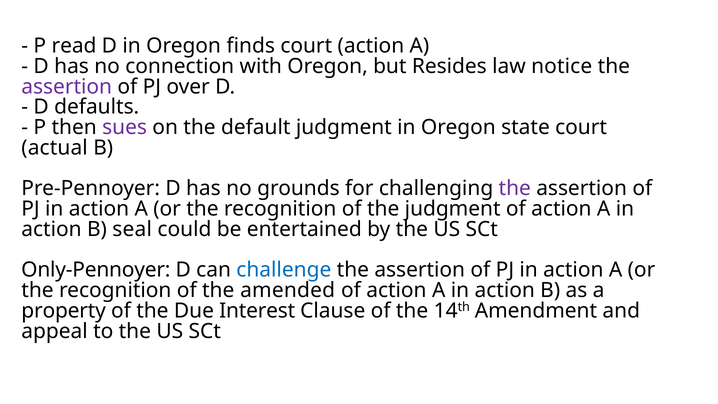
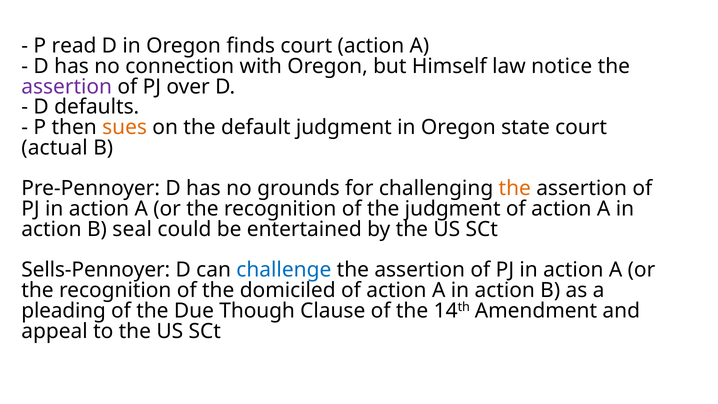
Resides: Resides -> Himself (449, 66)
sues colour: purple -> orange (125, 127)
the colour: purple -> orange (515, 188)
Only-Pennoyer: Only-Pennoyer -> Sells-Pennoyer (96, 270)
amended: amended -> domiciled (288, 290)
property: property -> pleading (64, 311)
Interest: Interest -> Though (257, 311)
